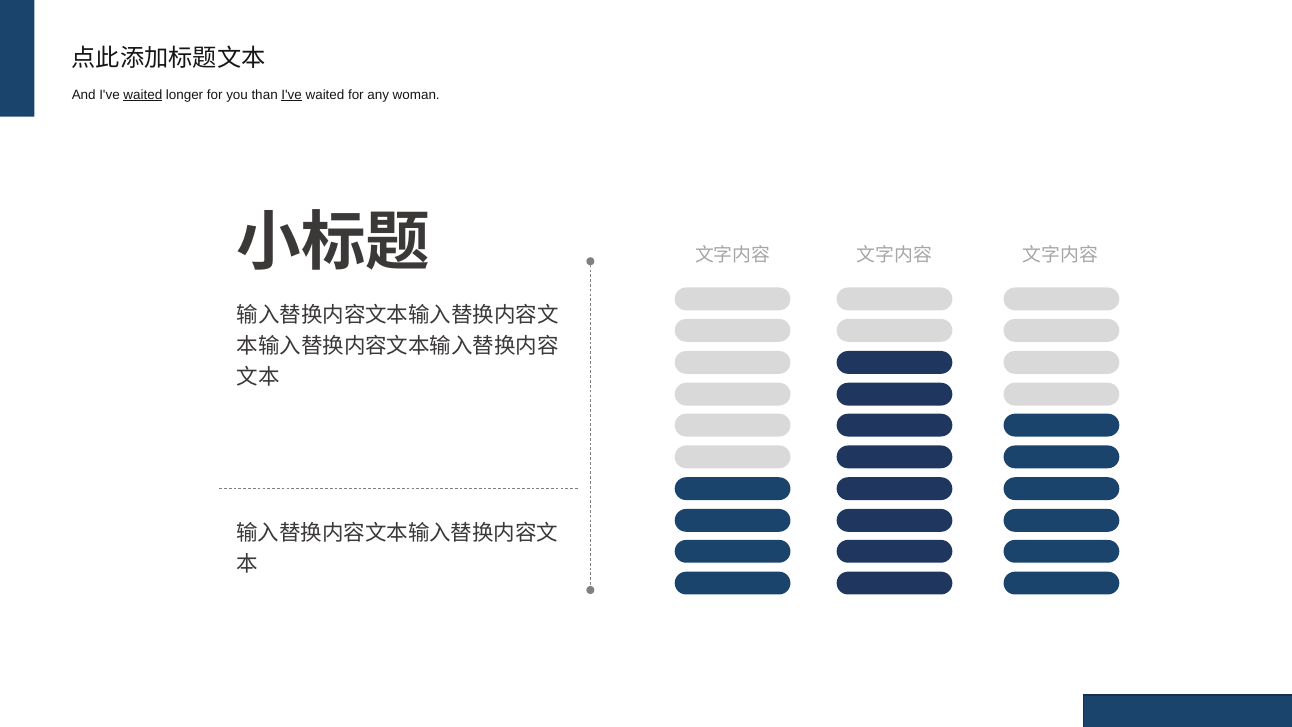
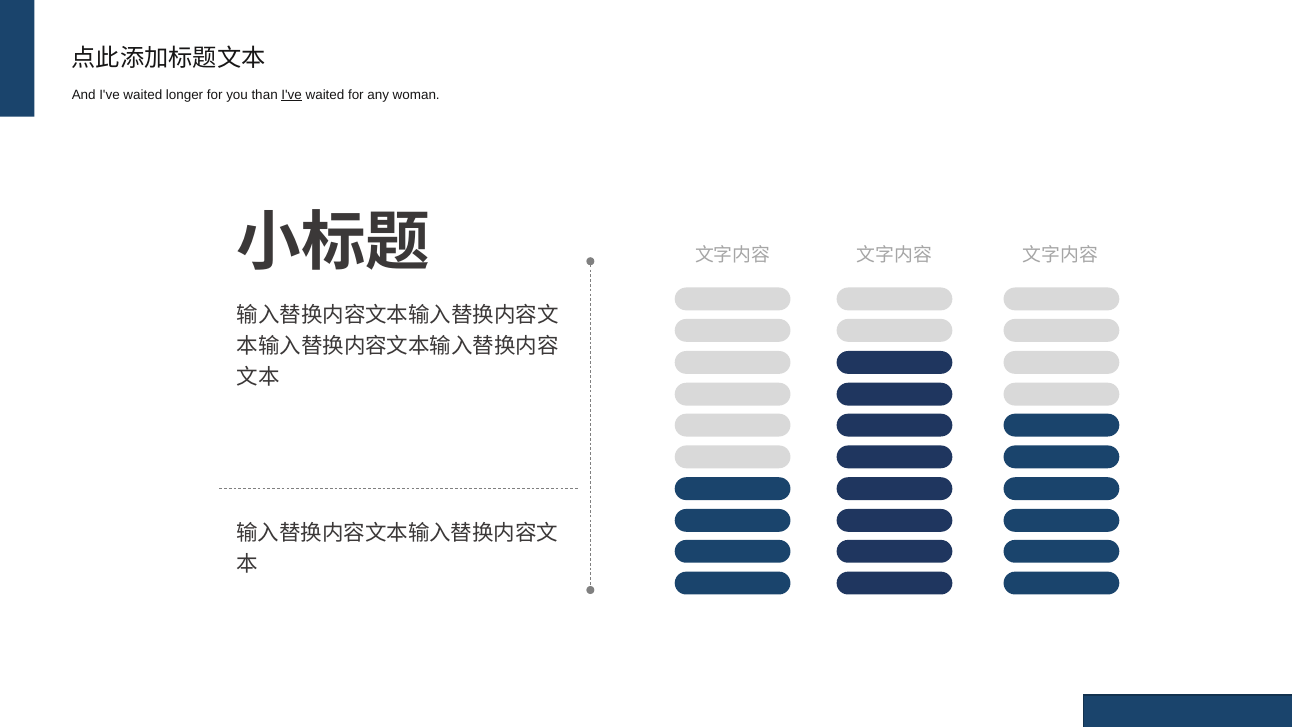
waited underline: present -> none (143, 95)
